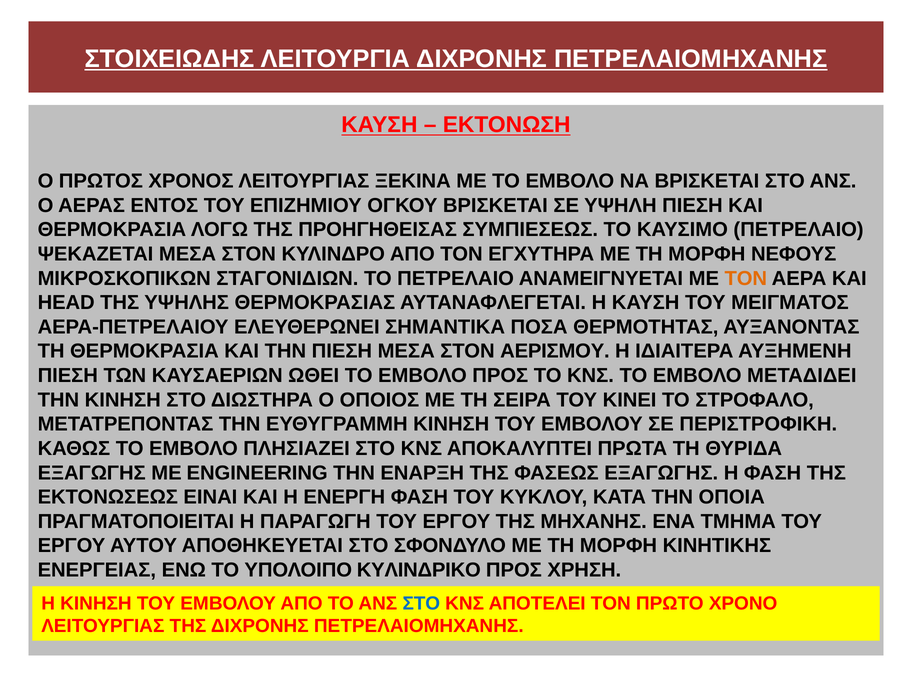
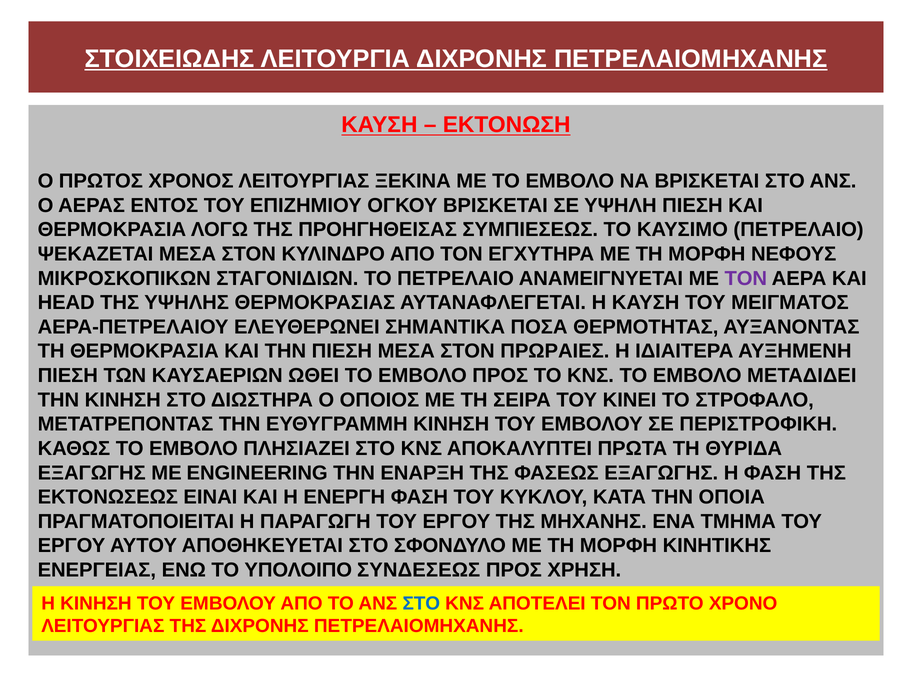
ΤΟΝ colour: orange -> purple (746, 278)
ΑΕΡΙΣΜΟΥ: ΑΕΡΙΣΜΟΥ -> ΠΡΩΡΑΙΕΣ (555, 351)
ΚΥΛΙΝΔΡΙΚΟ: ΚΥΛΙΝΔΡΙΚΟ -> ΣΥΝΔΕΣΕΩΣ (419, 570)
